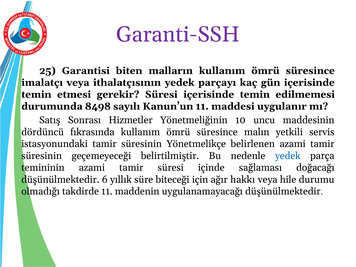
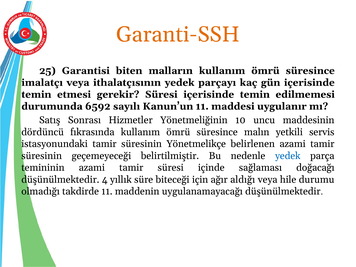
Garanti-SSH colour: purple -> orange (178, 34)
8498: 8498 -> 6592 (98, 106)
6: 6 -> 4 (105, 180)
hakkı: hakkı -> aldığı (243, 180)
